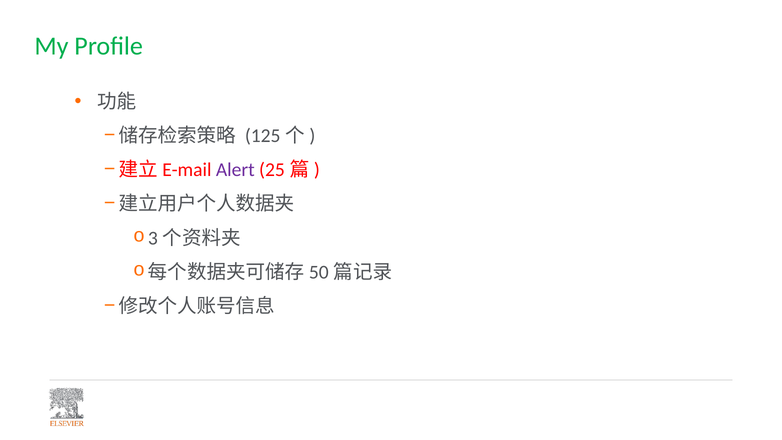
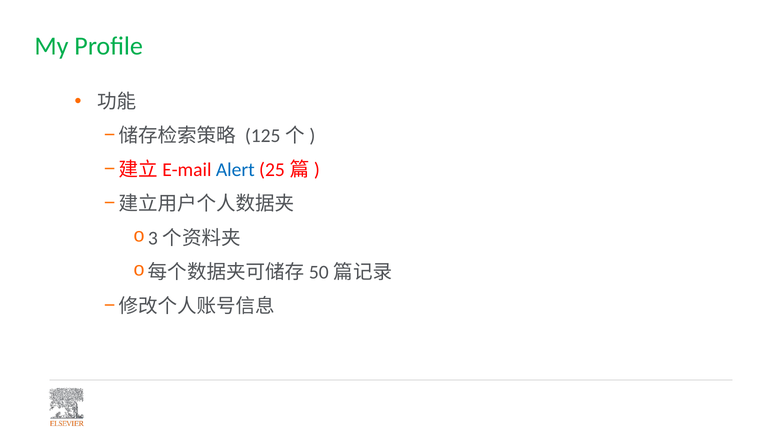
Alert colour: purple -> blue (235, 170)
